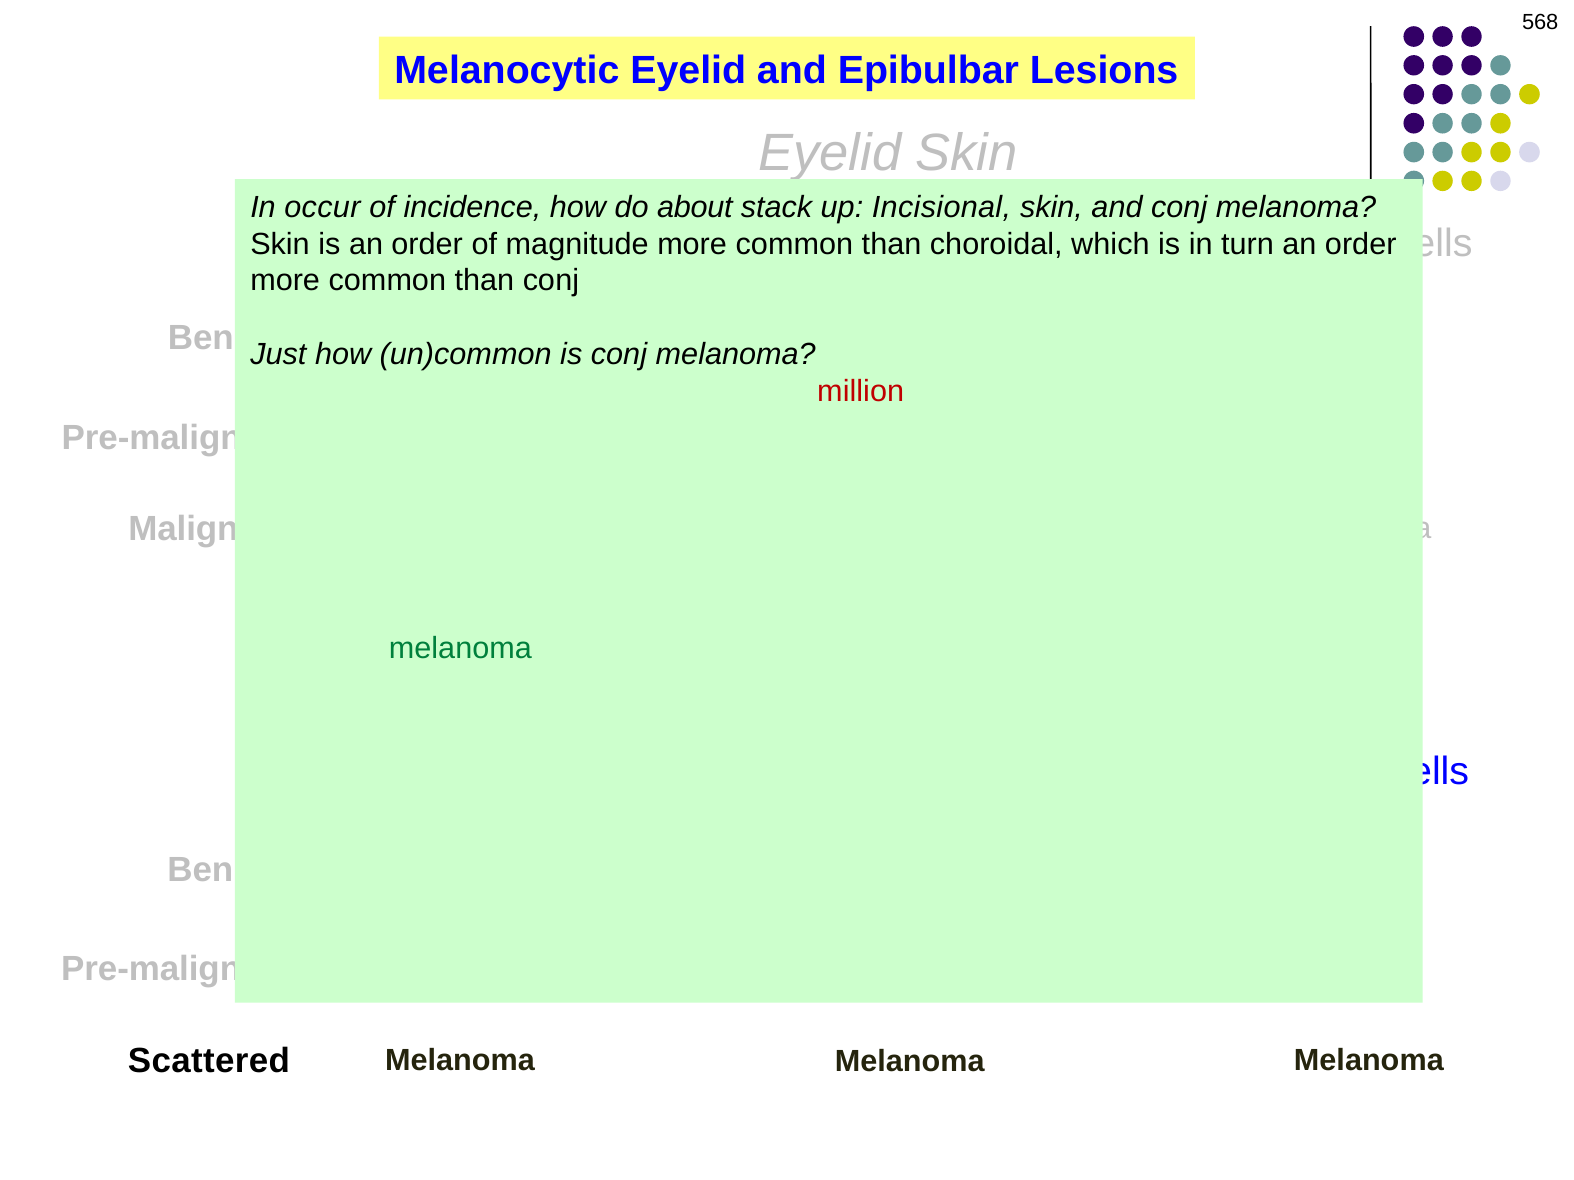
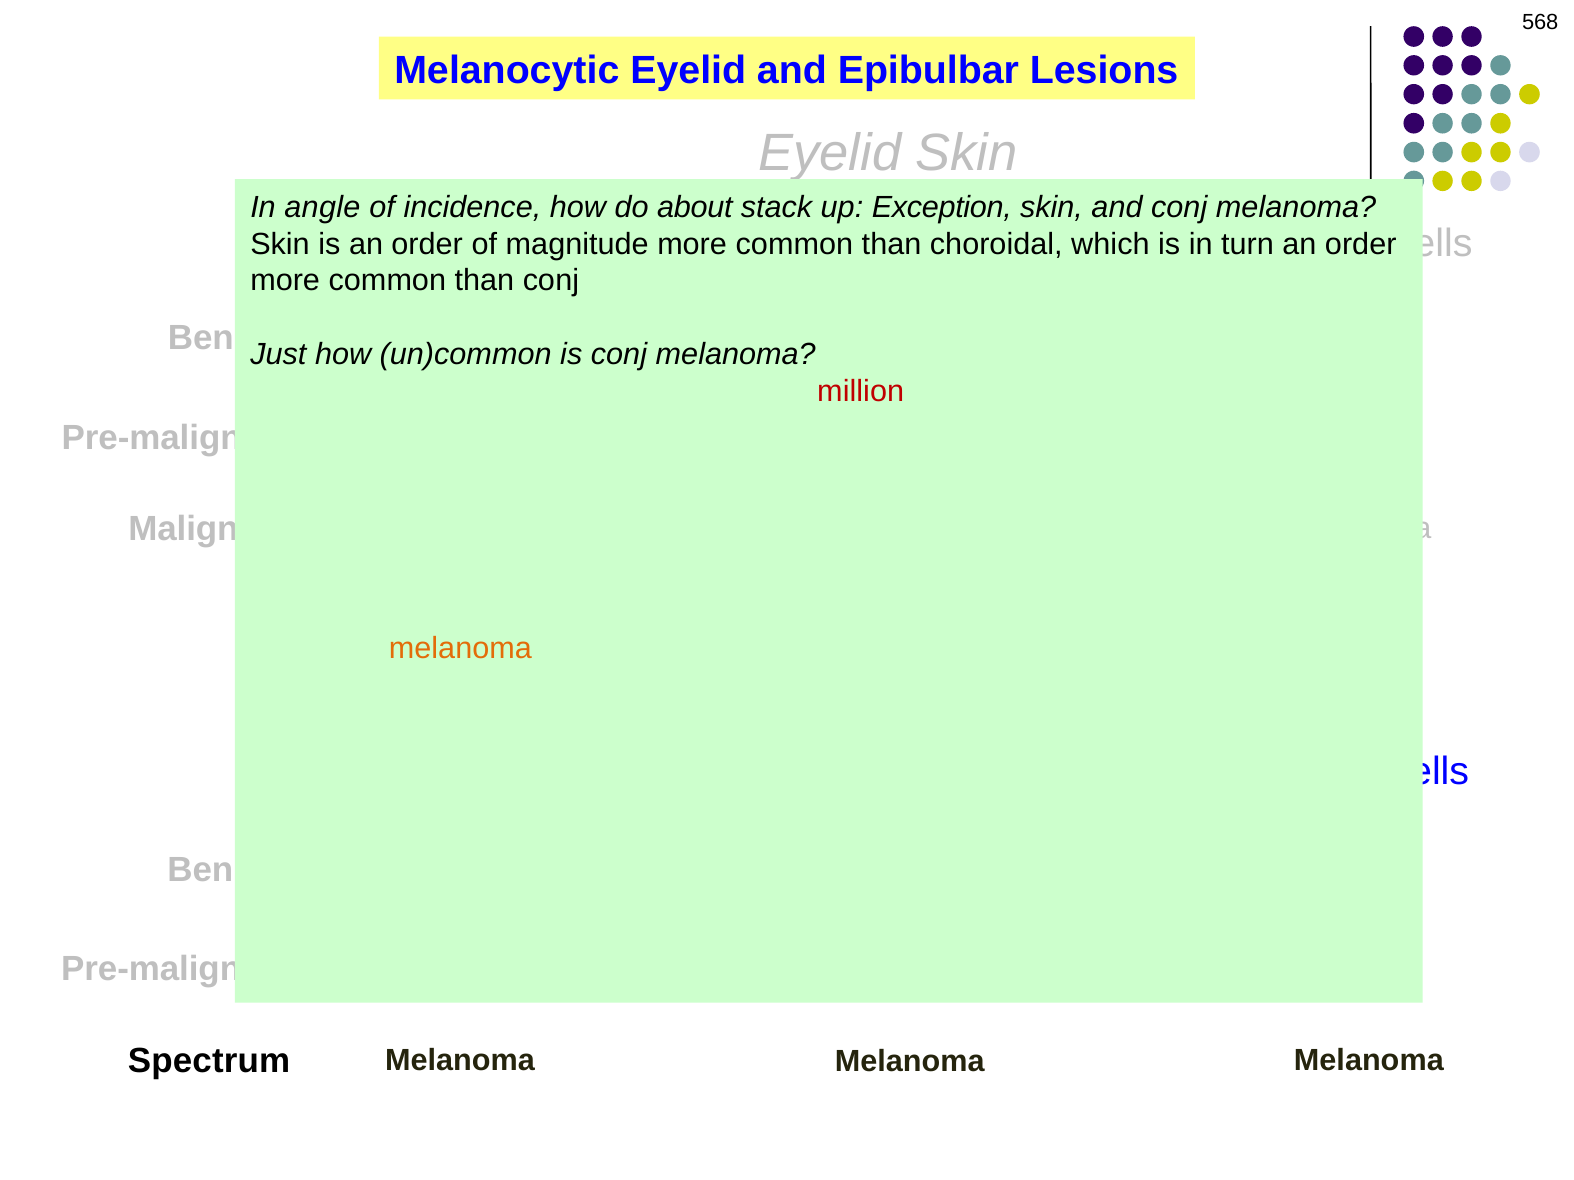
occur: occur -> angle (322, 207)
Incisional: Incisional -> Exception (942, 207)
melanoma colour: green -> orange (460, 648)
Scattered: Scattered -> Spectrum (209, 1062)
